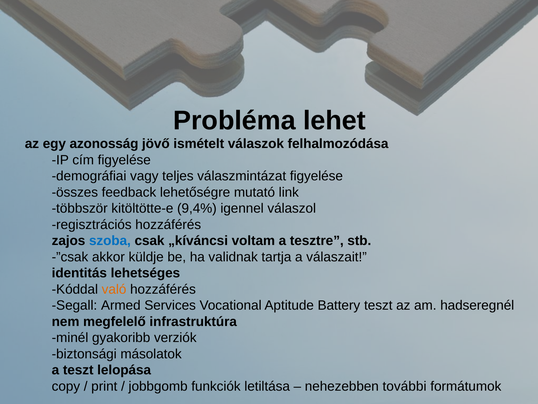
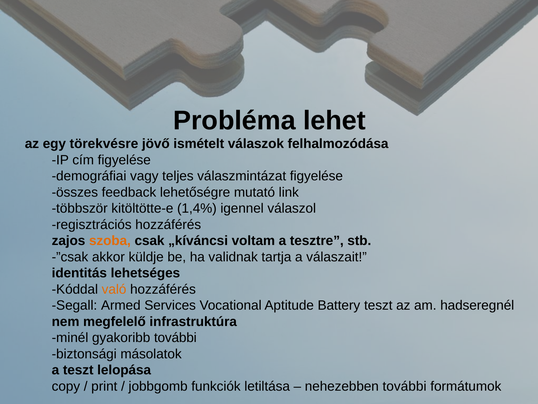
azonosság: azonosság -> törekvésre (104, 144)
9,4%: 9,4% -> 1,4% (197, 208)
szoba colour: blue -> orange (110, 241)
gyakoribb verziók: verziók -> további (175, 337)
